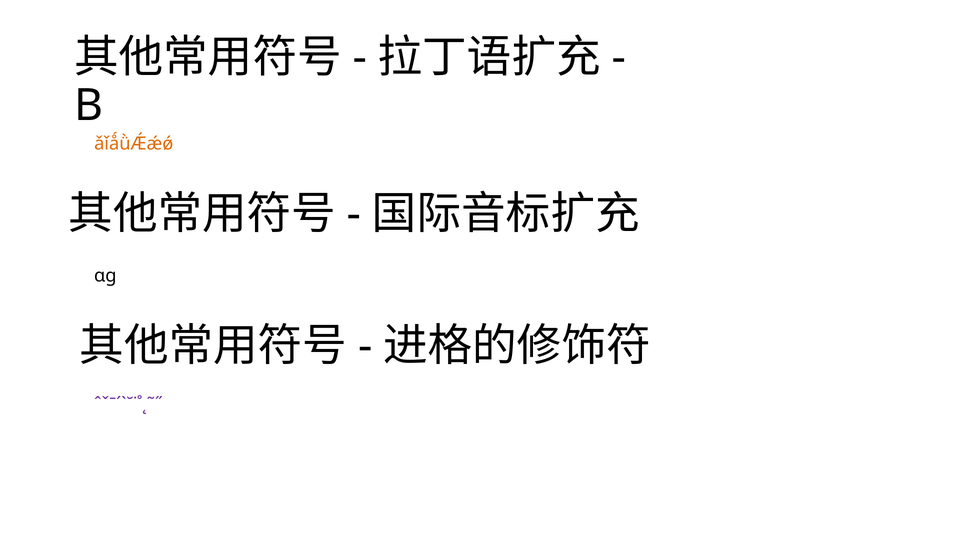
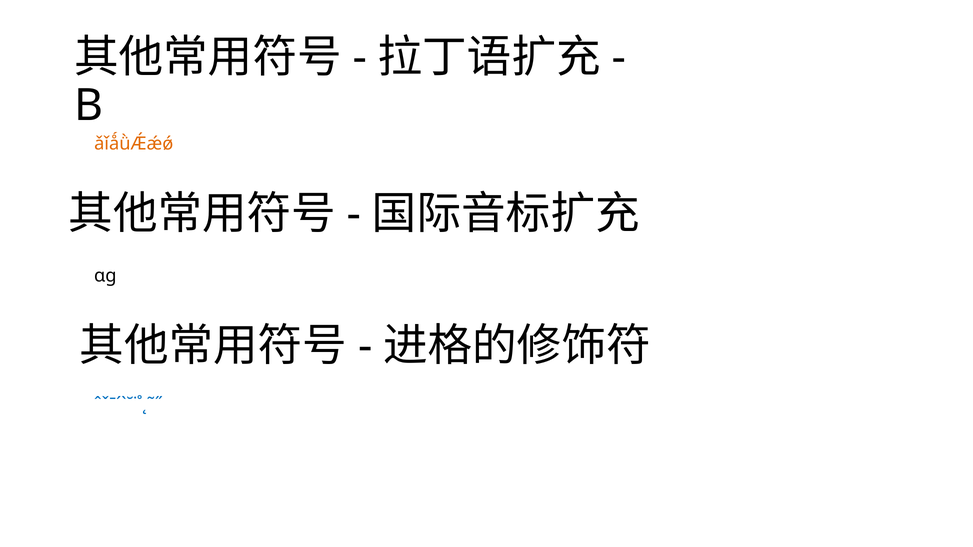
ˆˇˉˊˋ˘˙˚˛˜˝ colour: purple -> blue (129, 404)
